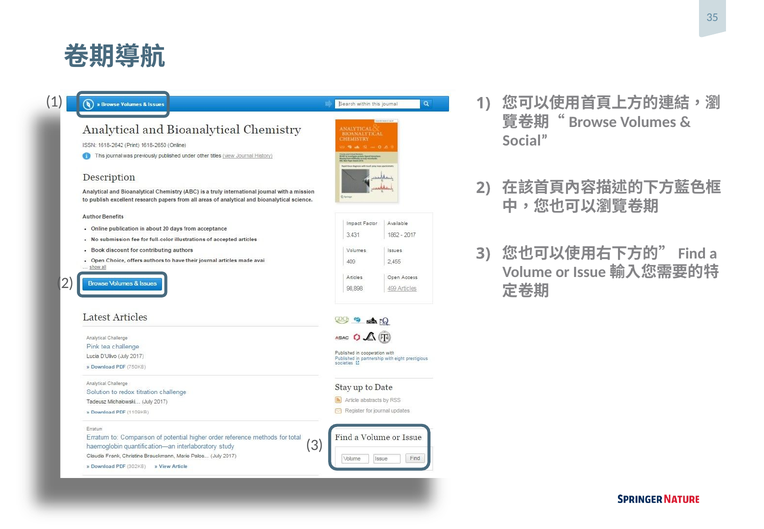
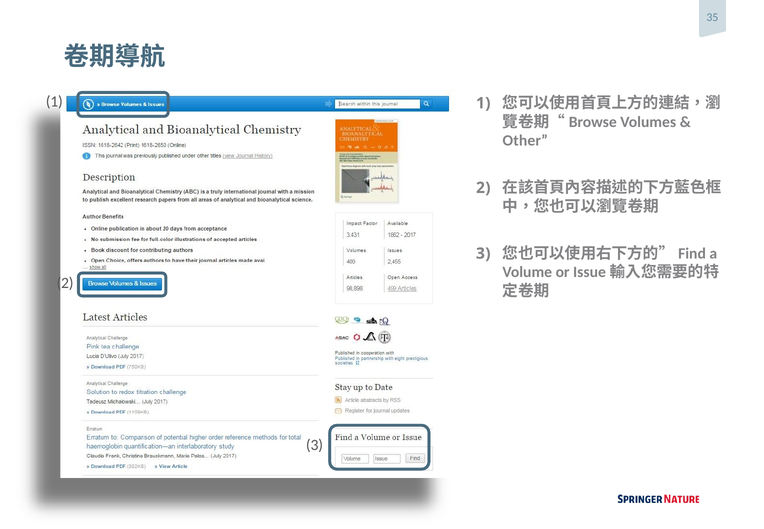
Social: Social -> Other (525, 141)
